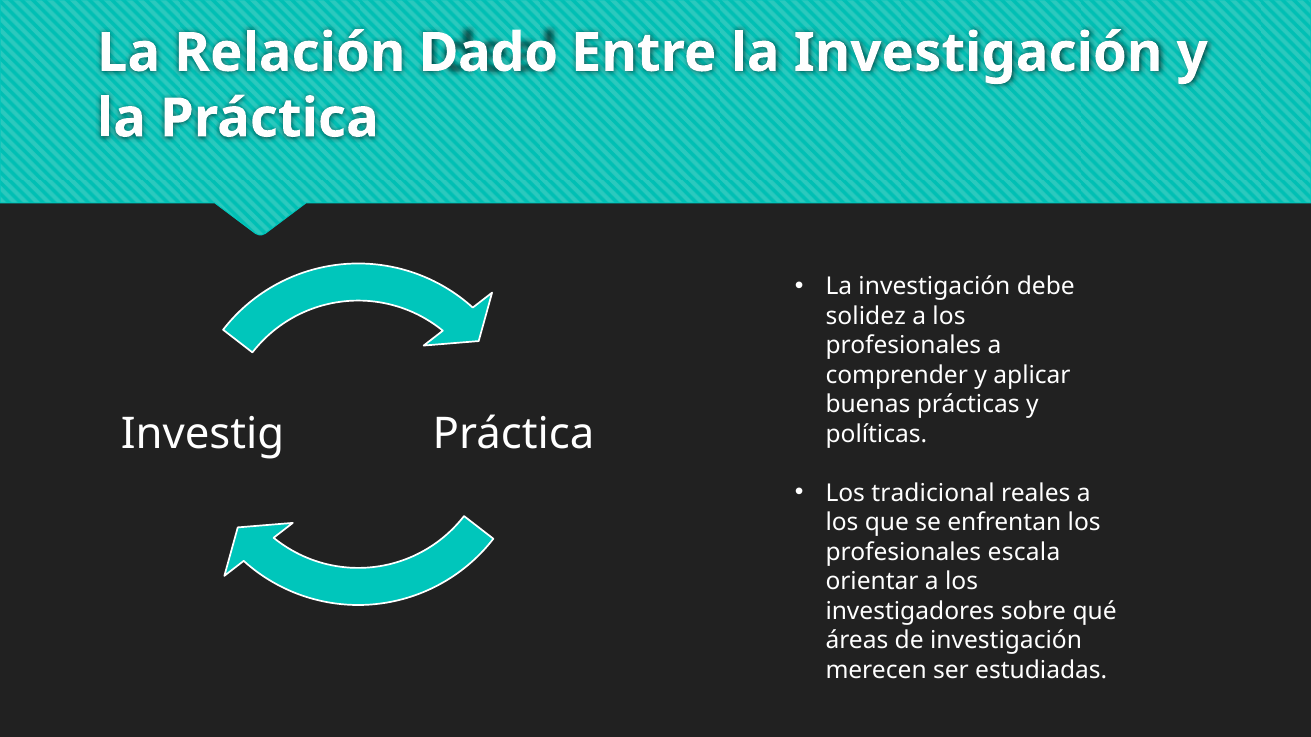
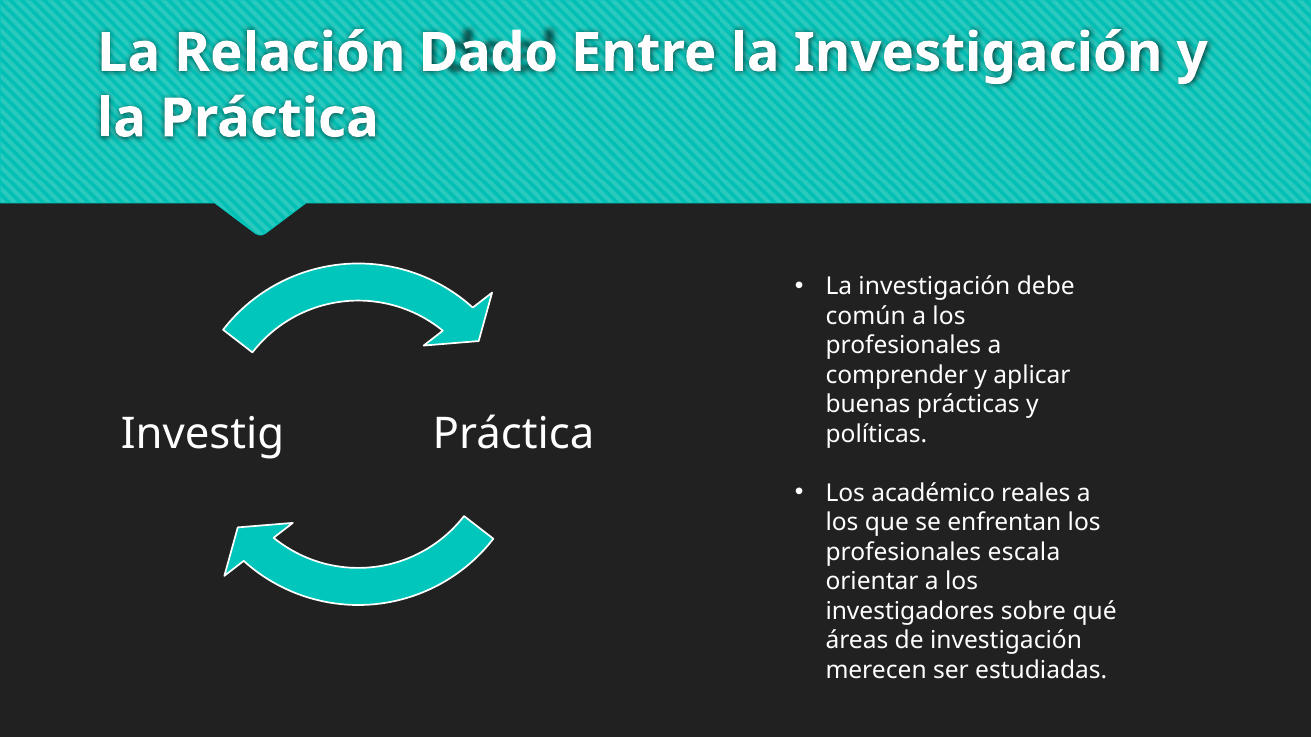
solidez: solidez -> común (866, 317)
tradicional: tradicional -> académico (933, 493)
